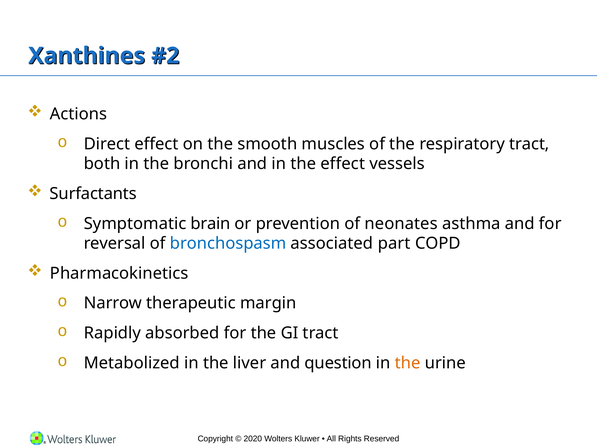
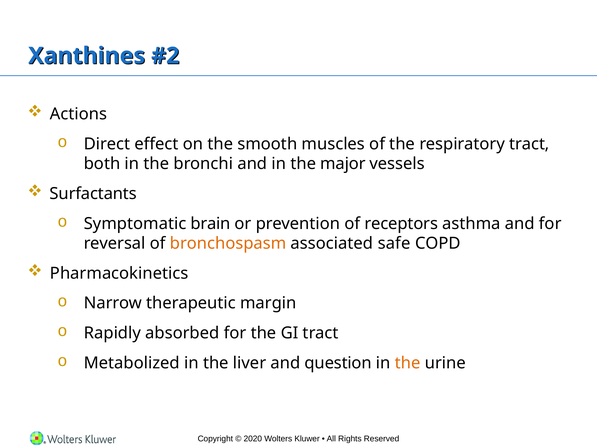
the effect: effect -> major (343, 164)
neonates: neonates -> receptors (401, 223)
bronchospasm colour: blue -> orange (228, 243)
part: part -> safe (394, 243)
